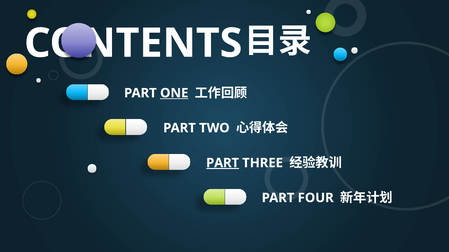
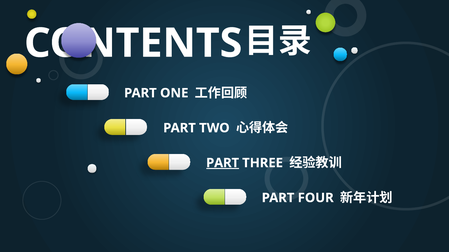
ONE underline: present -> none (174, 93)
